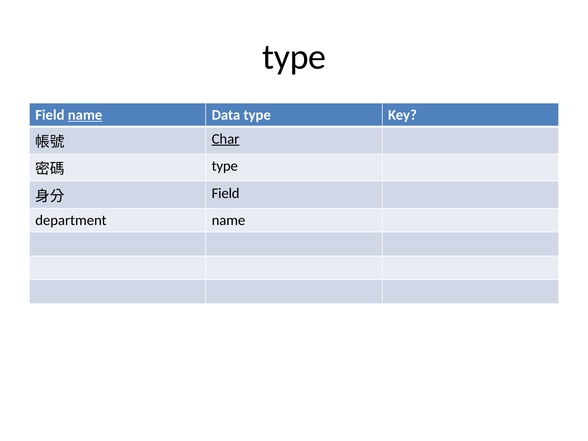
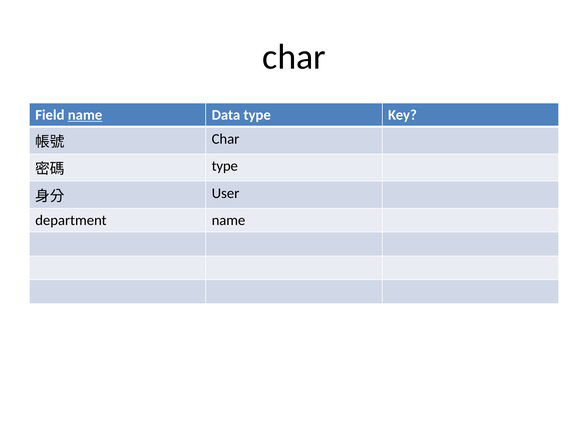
type: type -> char (294, 57)
Char underline: present -> none (226, 139)
Field: Field -> User (225, 193)
